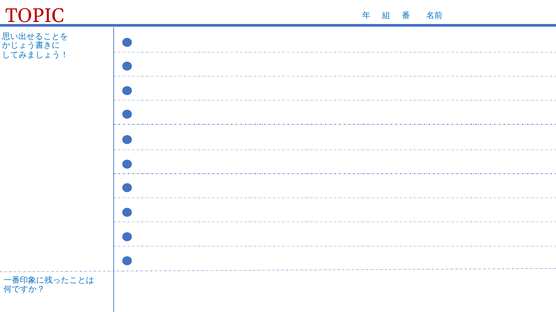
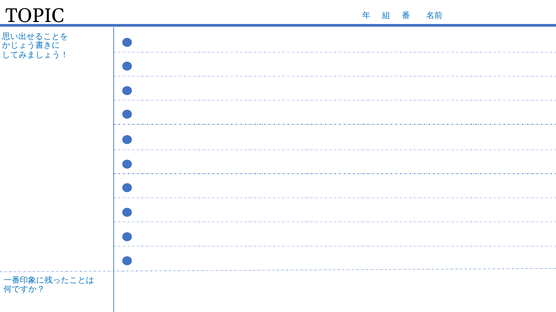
TOPIC colour: red -> black (35, 16)
